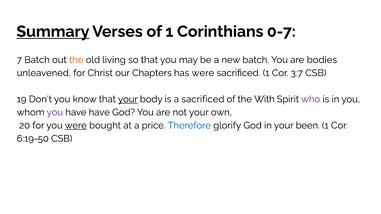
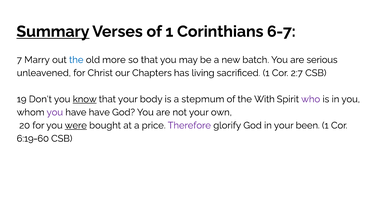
0-7: 0-7 -> 6-7 (281, 32)
7 Batch: Batch -> Marry (37, 60)
the colour: orange -> blue (76, 60)
living: living -> more (114, 60)
bodies: bodies -> serious (322, 60)
has were: were -> living (203, 73)
3:7: 3:7 -> 2:7 (297, 73)
know underline: none -> present (85, 99)
your underline: present -> none (128, 99)
a sacrificed: sacrificed -> stepmum (203, 99)
Therefore colour: blue -> purple (189, 126)
6:19-50: 6:19-50 -> 6:19-60 (33, 139)
